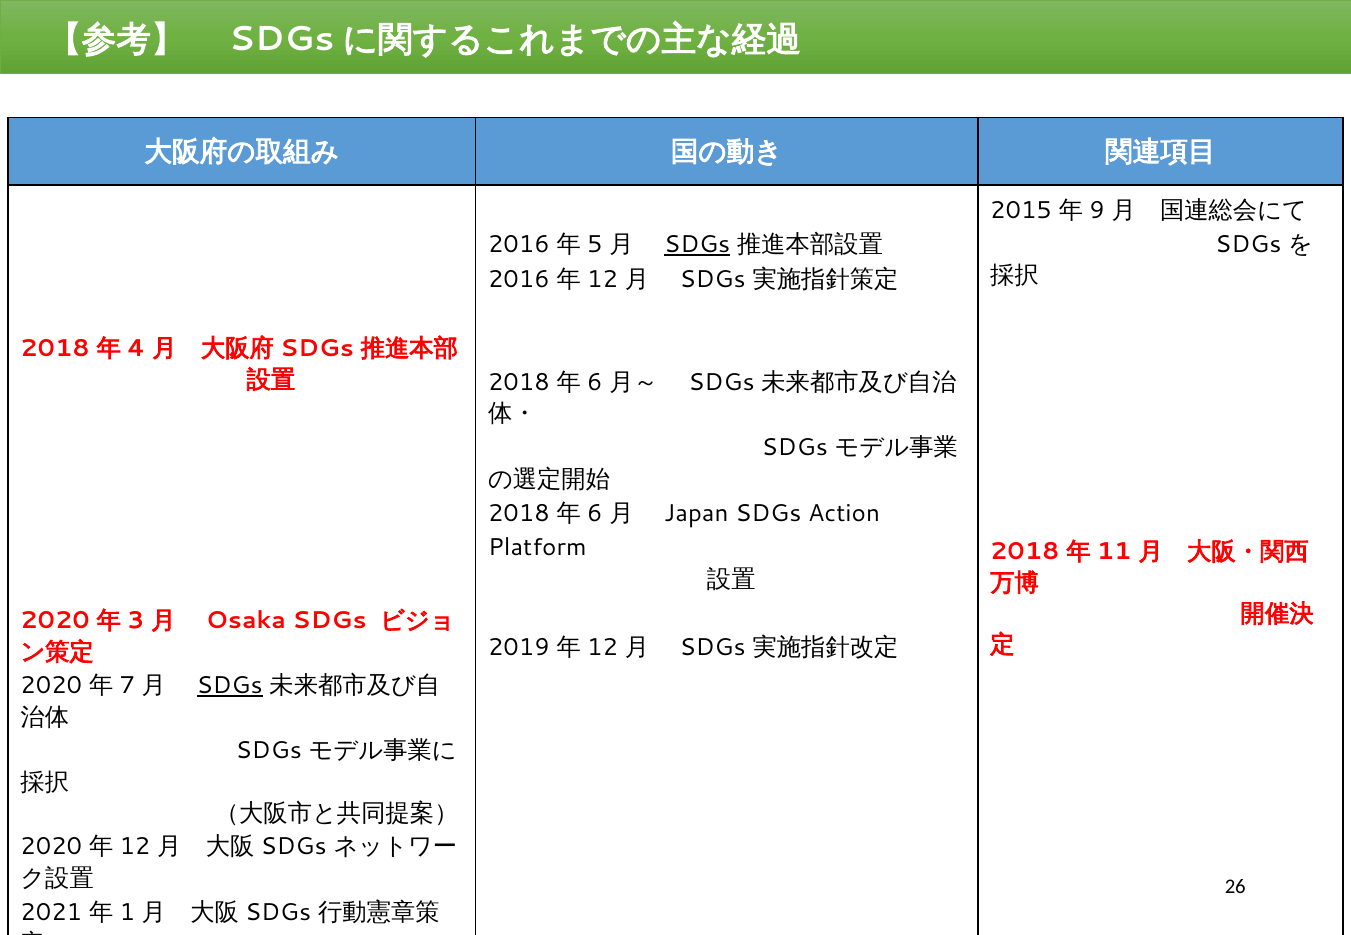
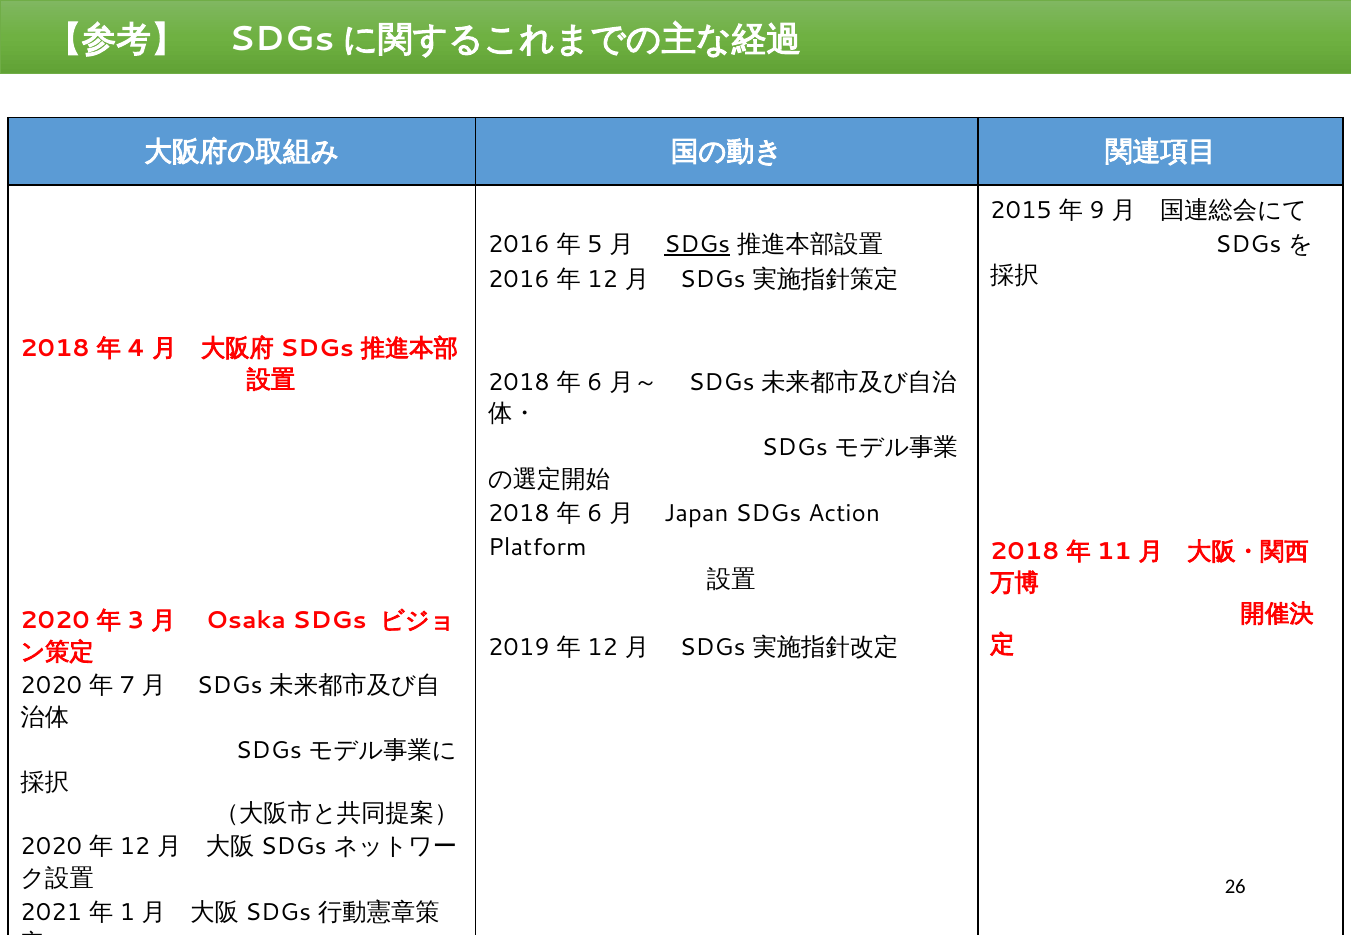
SDGs underline: present -> none (230, 686)
